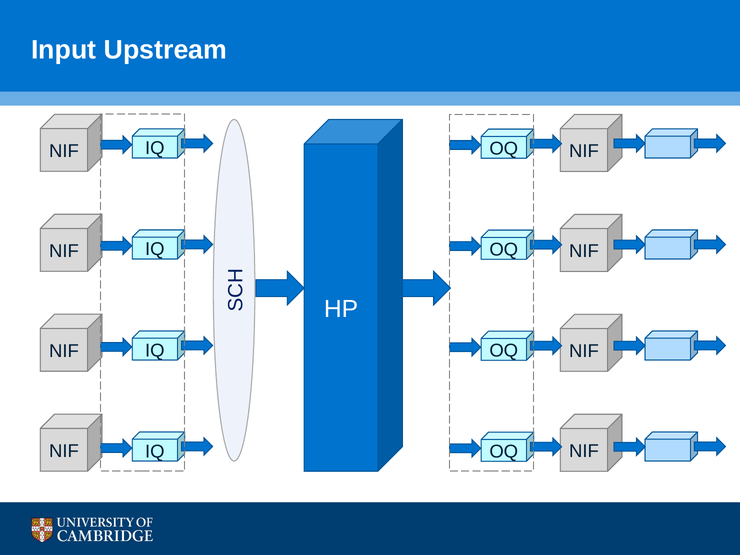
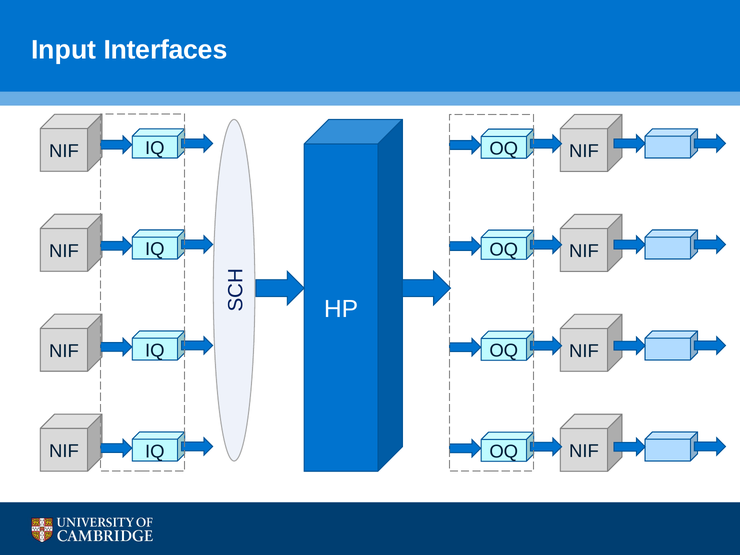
Upstream: Upstream -> Interfaces (166, 50)
